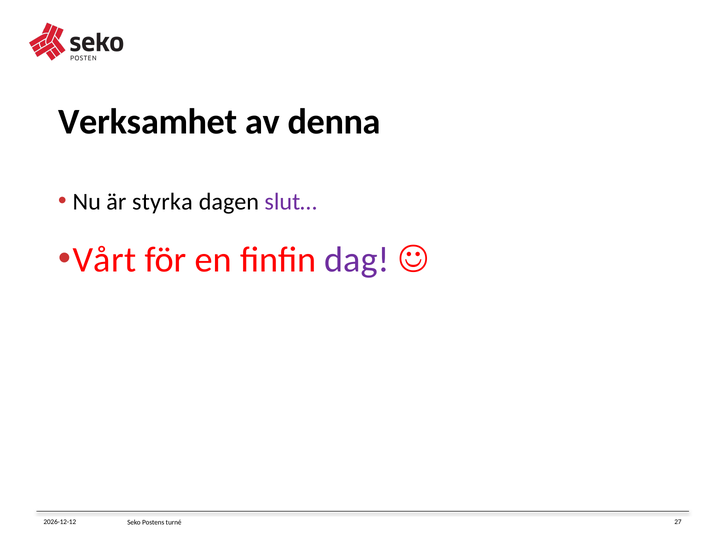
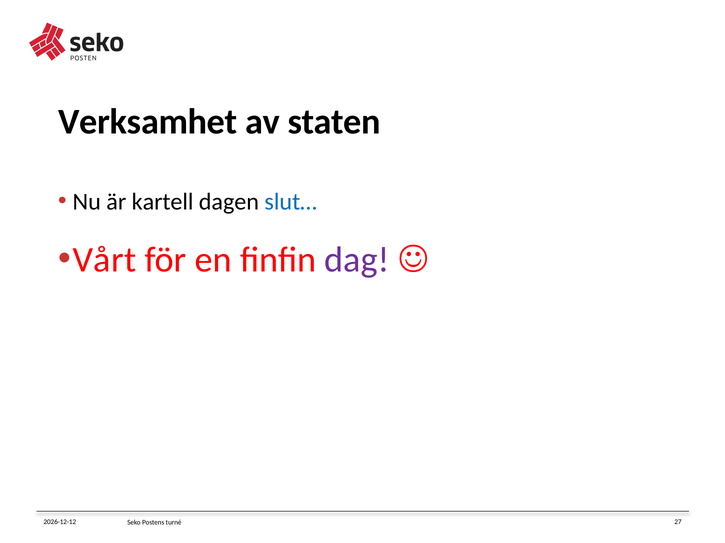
denna: denna -> staten (334, 122)
styrka: styrka -> kartell (163, 202)
slut… colour: purple -> blue (291, 202)
